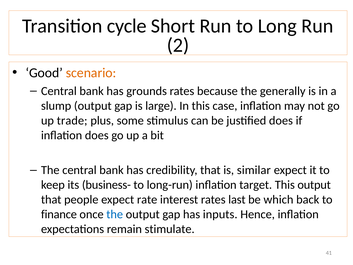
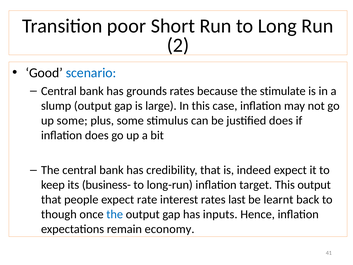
cycle: cycle -> poor (126, 26)
scenario colour: orange -> blue (91, 73)
generally: generally -> stimulate (283, 91)
up trade: trade -> some (72, 120)
similar: similar -> indeed (254, 170)
which: which -> learnt (278, 199)
finance: finance -> though (59, 214)
stimulate: stimulate -> economy (170, 229)
